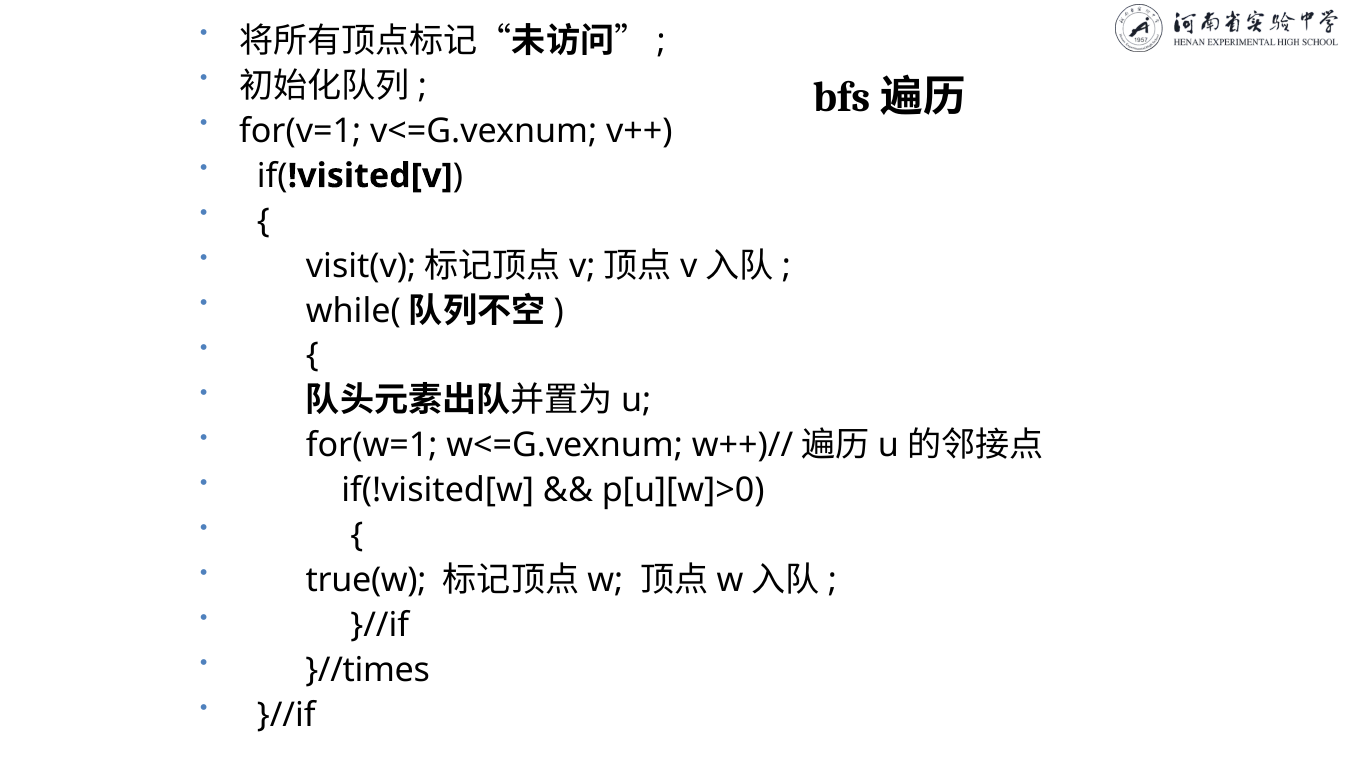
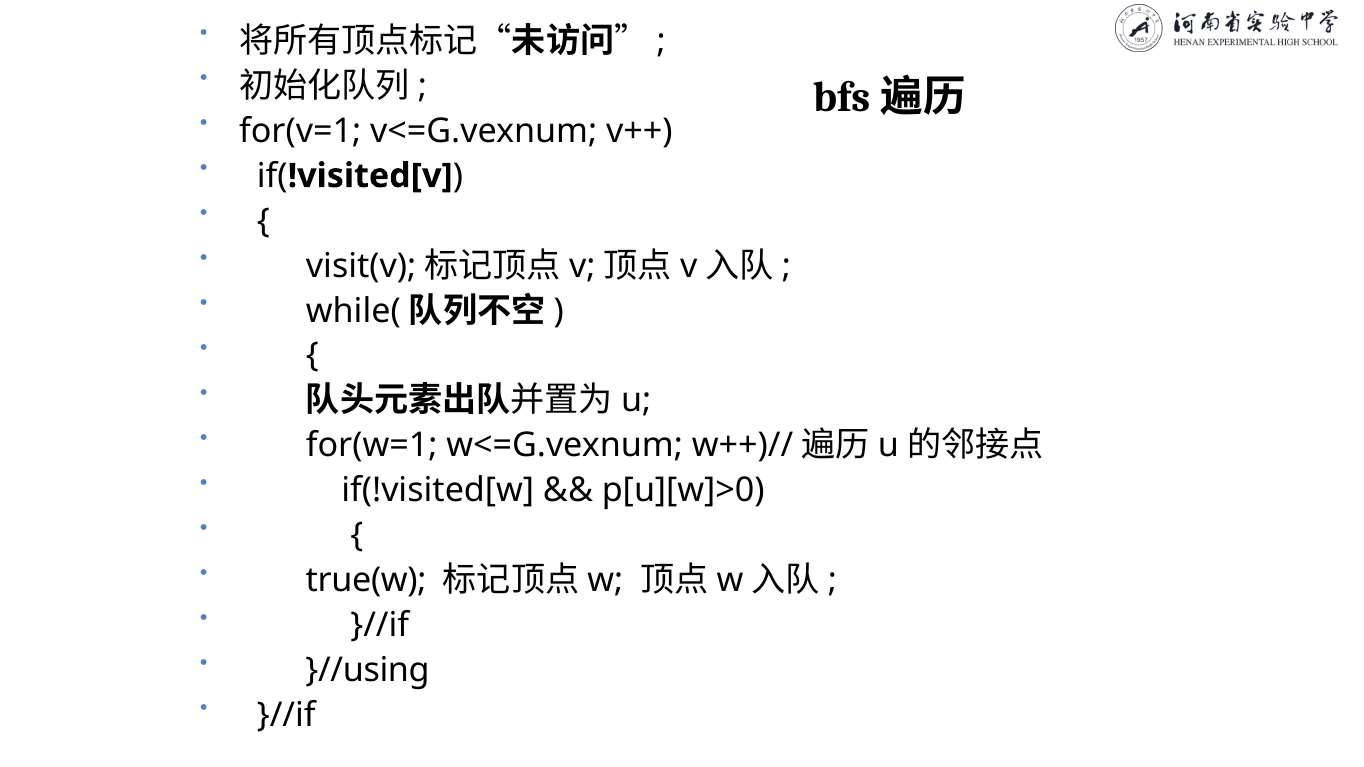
}//times: }//times -> }//using (368, 671)
